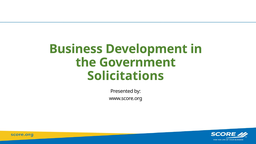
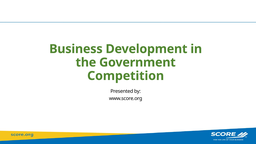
Solicitations: Solicitations -> Competition (126, 76)
